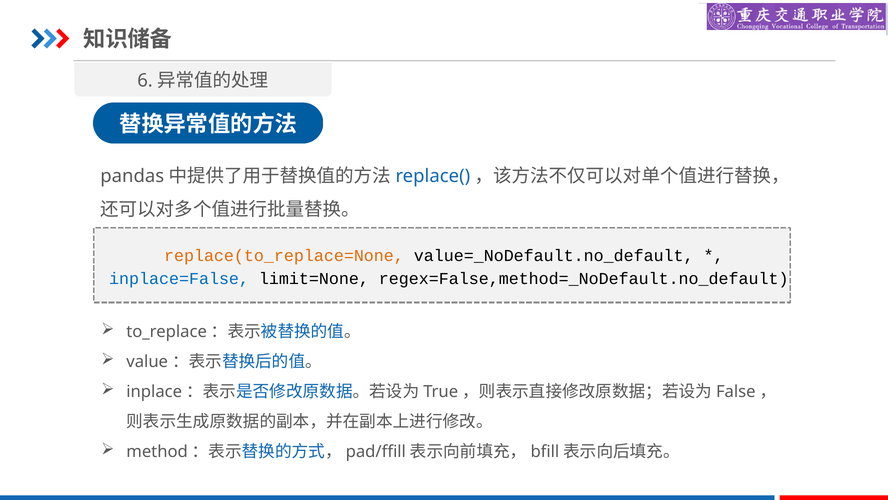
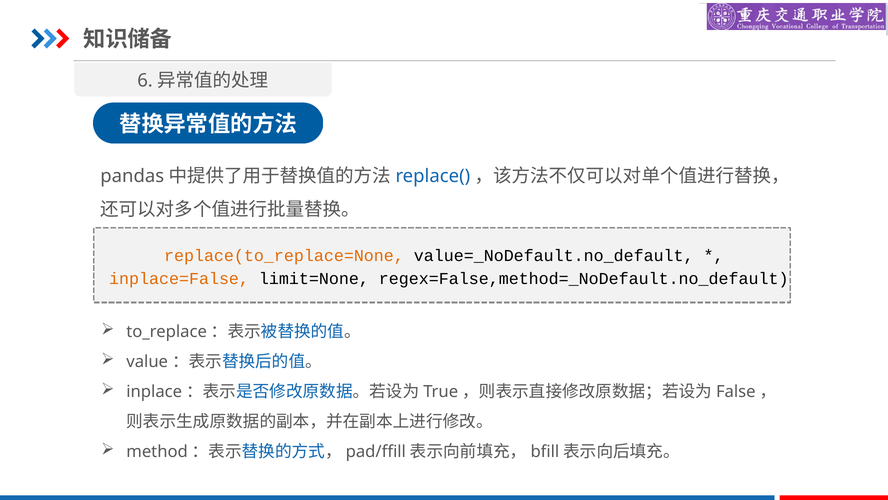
inplace=False colour: blue -> orange (179, 279)
